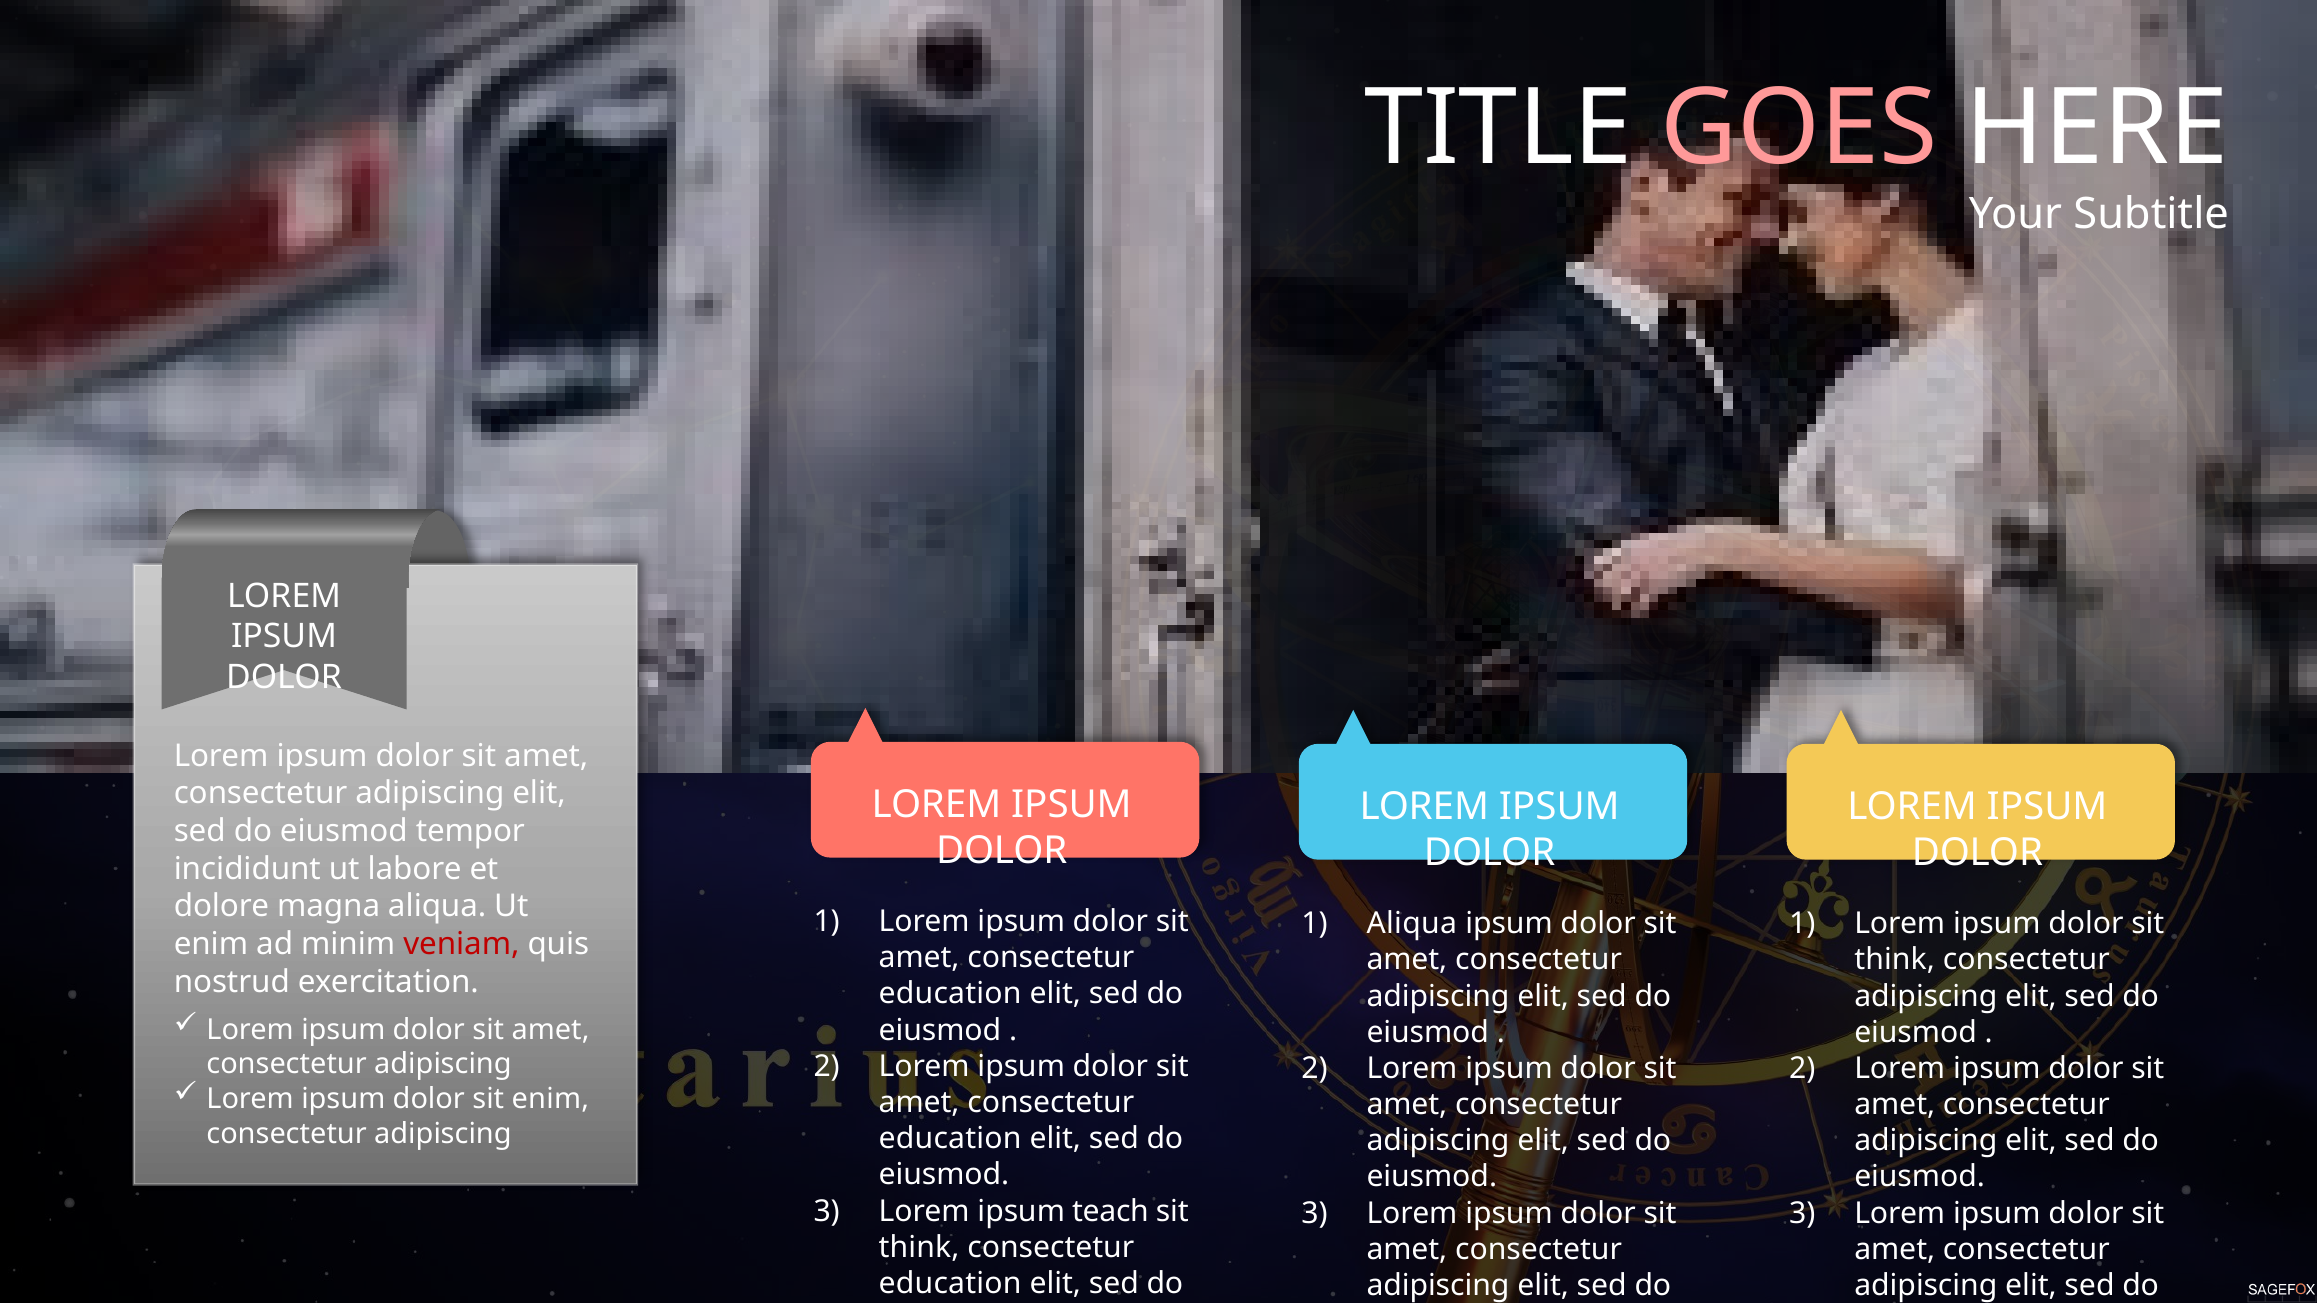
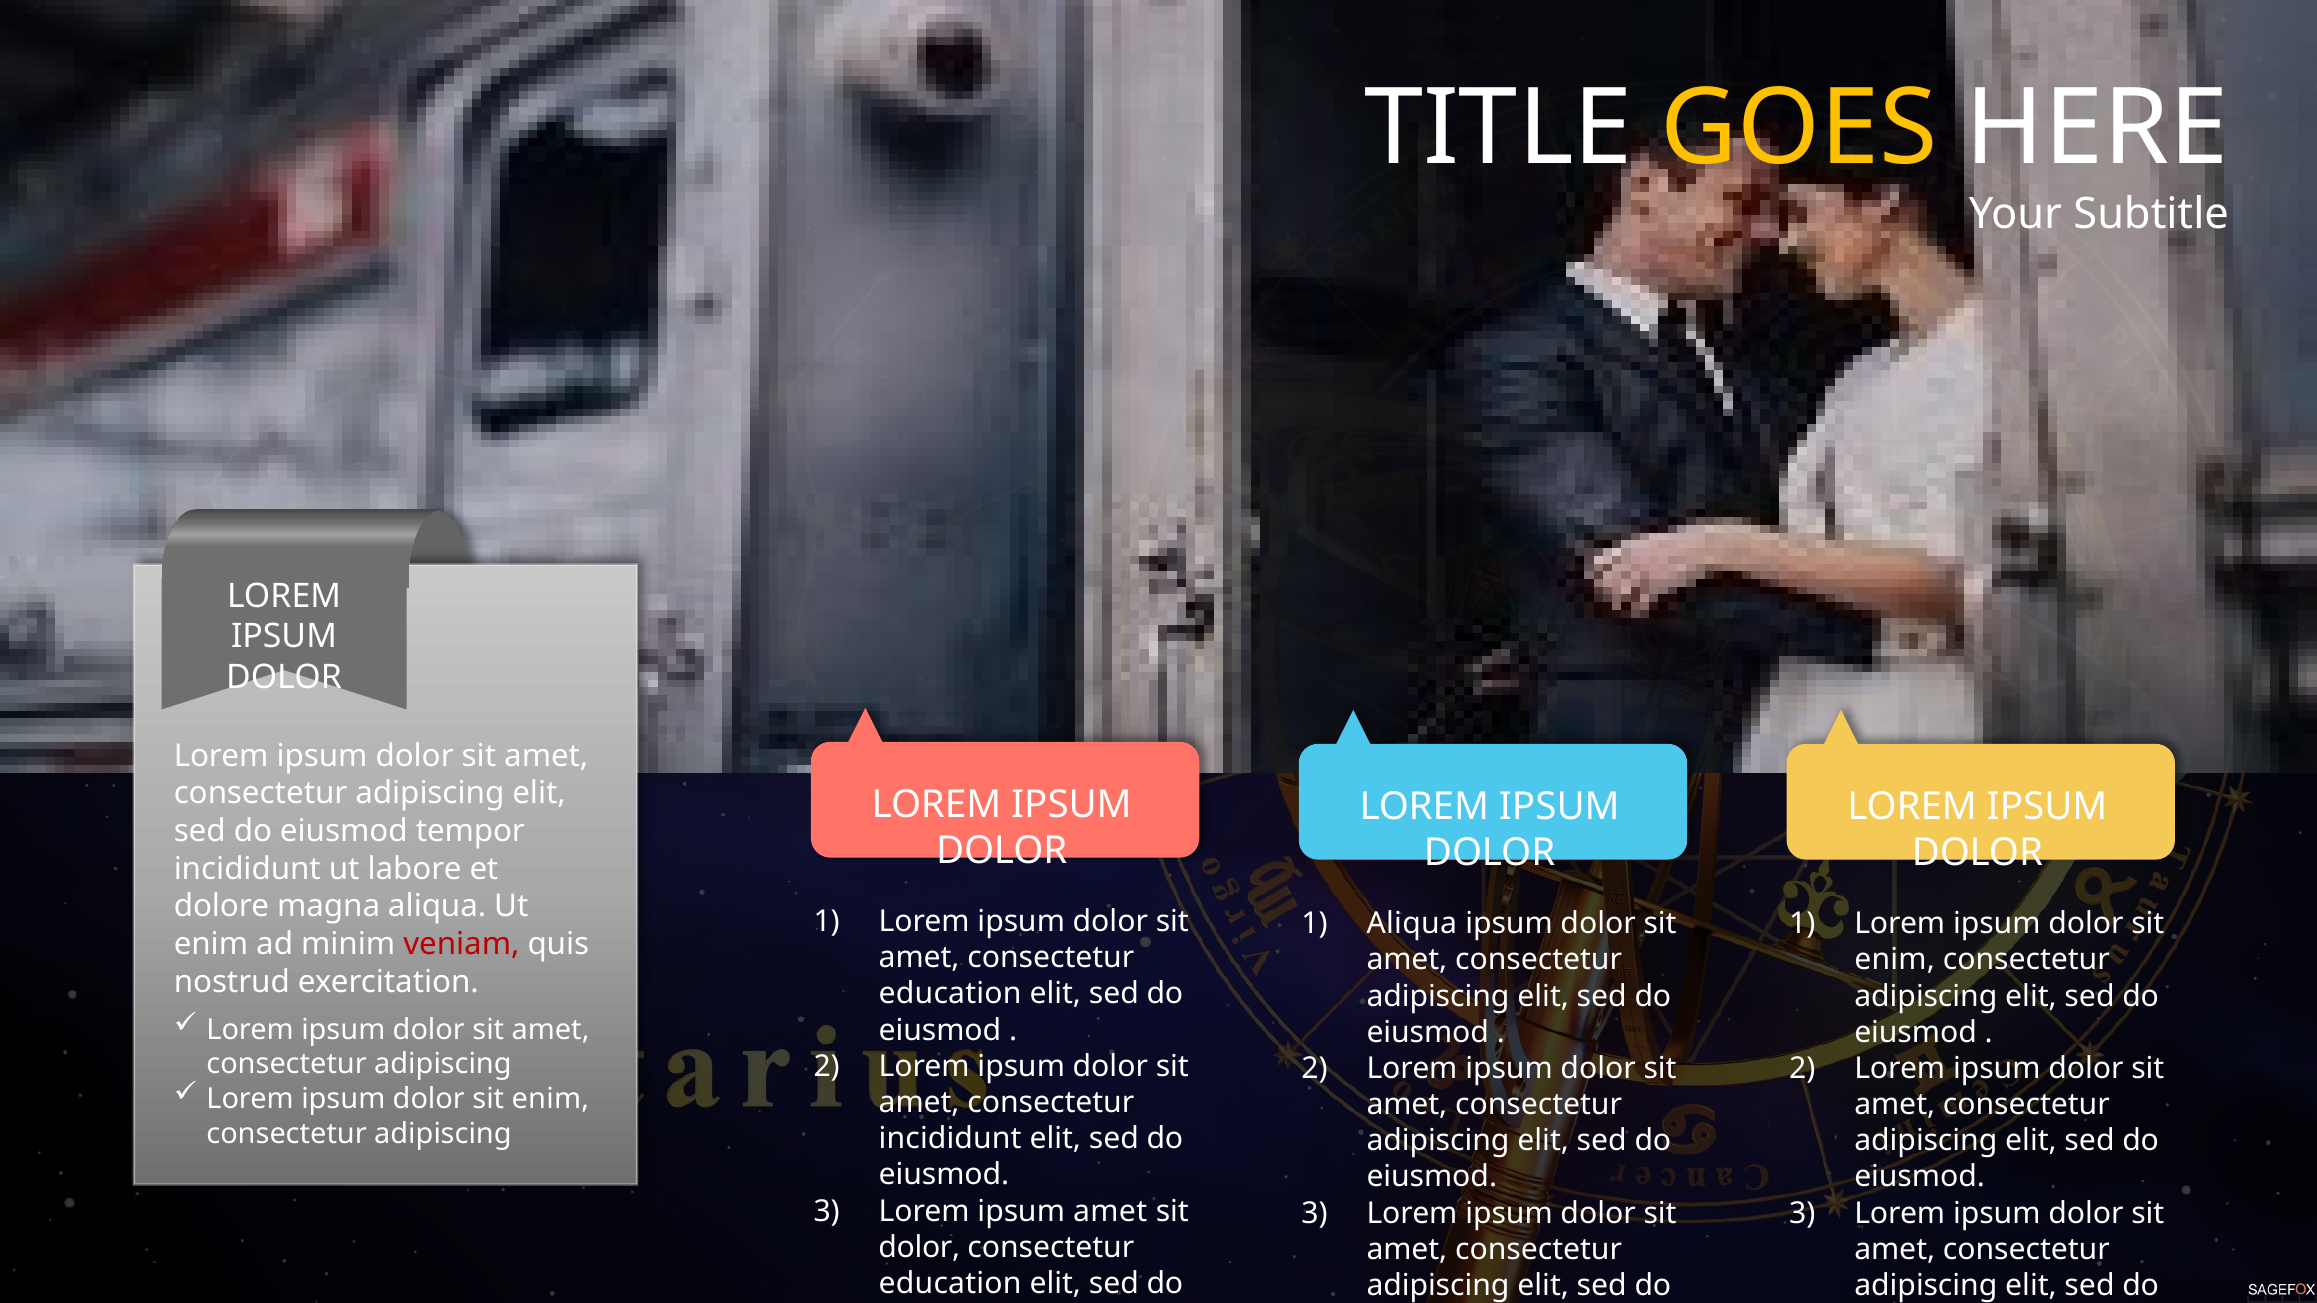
GOES colour: pink -> yellow (1799, 129)
think: think -> enim (1895, 960)
education: education -> incididunt (950, 1139)
ipsum teach: teach -> amet (1110, 1211)
think: think -> dolor (919, 1248)
